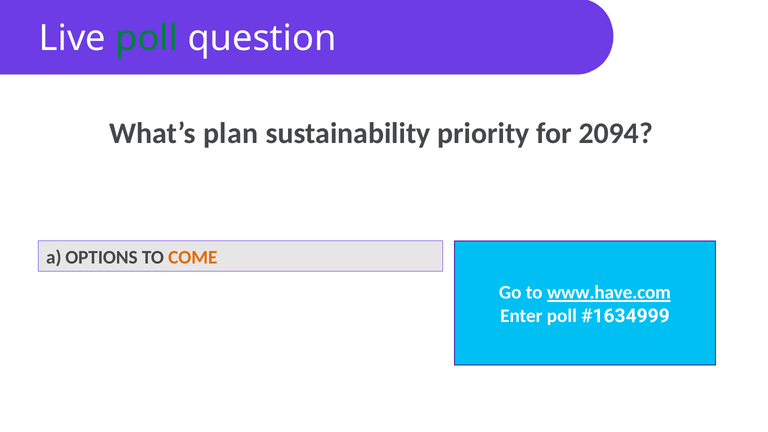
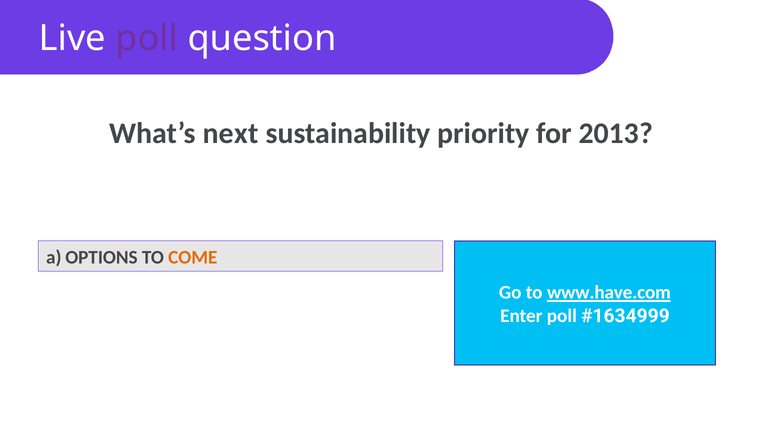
poll colour: green -> purple (147, 38)
plan: plan -> next (231, 134)
2094: 2094 -> 2013 (616, 134)
